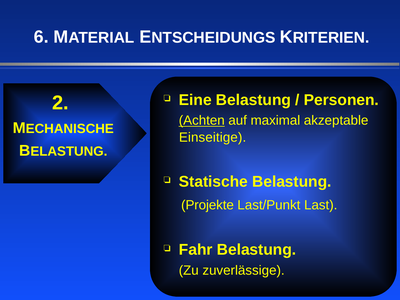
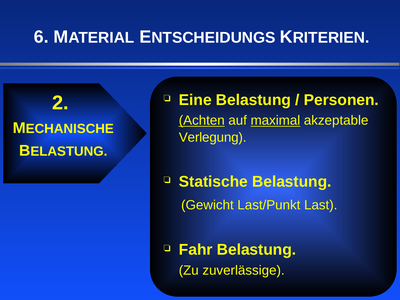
maximal underline: none -> present (275, 121)
Einseitige: Einseitige -> Verlegung (213, 137)
Projekte: Projekte -> Gewicht (207, 205)
